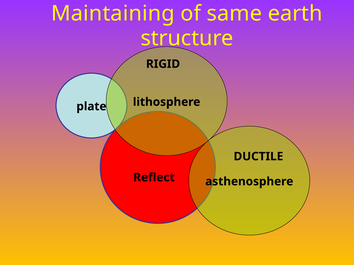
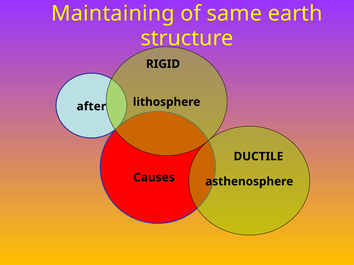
plate: plate -> after (91, 107)
Reflect: Reflect -> Causes (154, 178)
